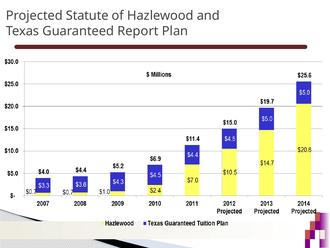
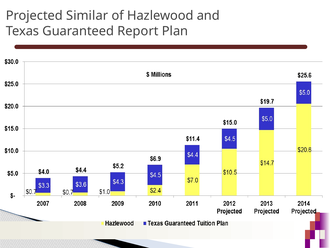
Statute: Statute -> Similar (87, 16)
